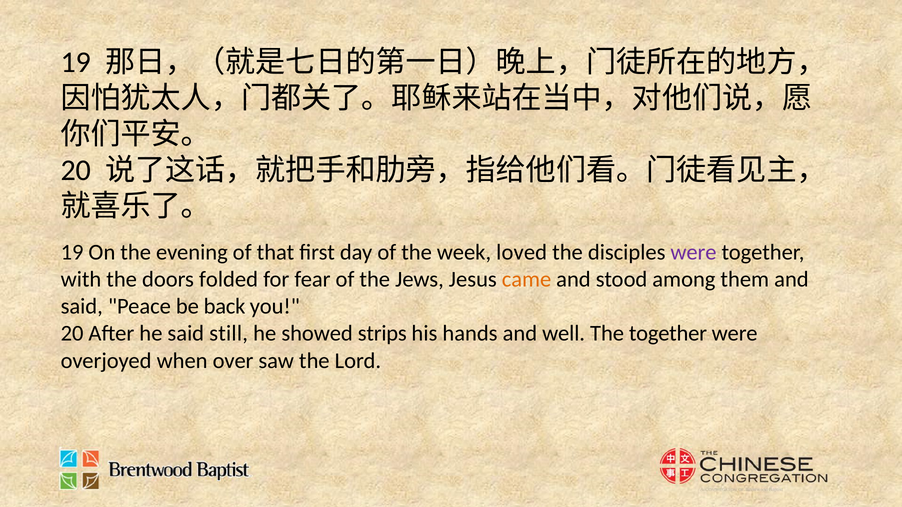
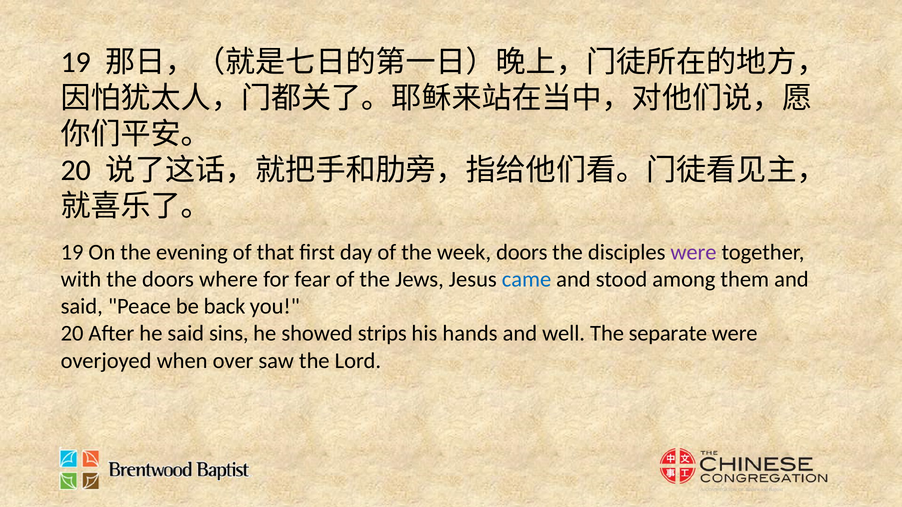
week loved: loved -> doors (522, 253)
folded: folded -> where (228, 280)
came colour: orange -> blue (527, 280)
still: still -> sins (229, 334)
The together: together -> separate (668, 334)
